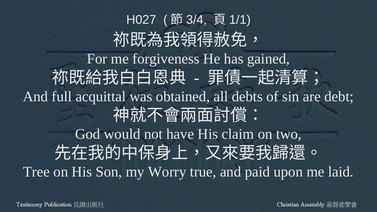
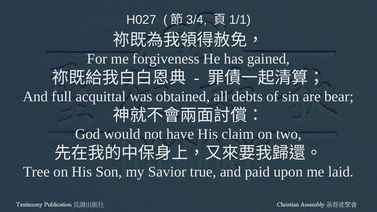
debt: debt -> bear (339, 96)
Worry: Worry -> Savior (167, 172)
